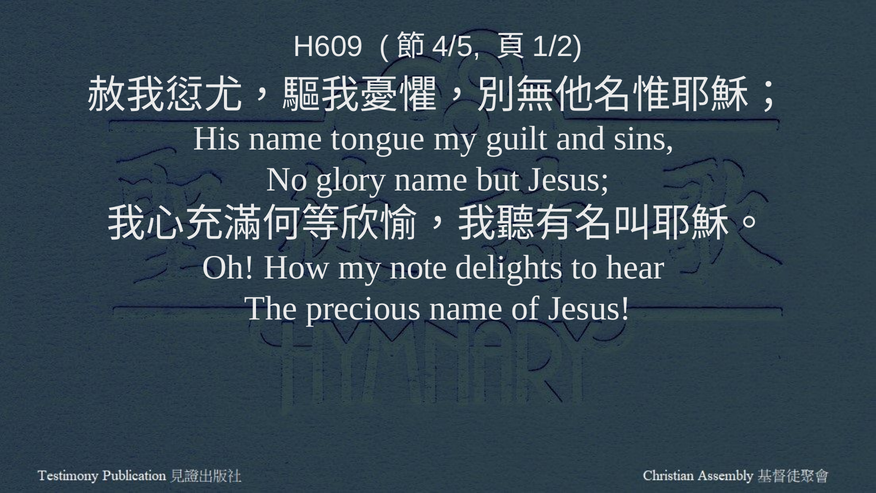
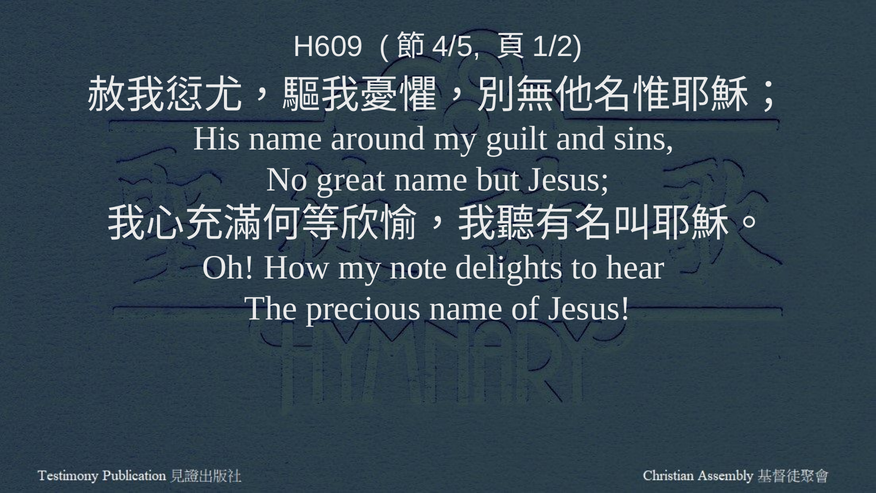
tongue: tongue -> around (378, 139)
glory: glory -> great (351, 180)
